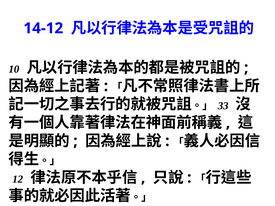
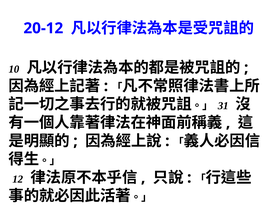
14-12: 14-12 -> 20-12 (43, 28)
33: 33 -> 31 (223, 106)
